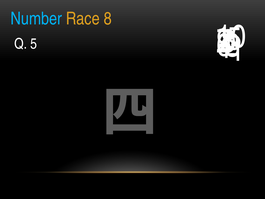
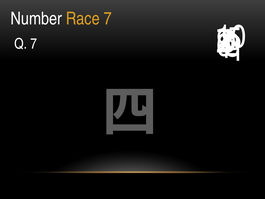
Number colour: light blue -> white (36, 19)
Race 8: 8 -> 7 (108, 19)
Q 5: 5 -> 7 (34, 44)
